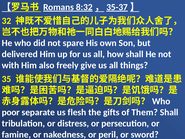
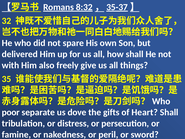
flesh: flesh -> dove (77, 112)
Them: Them -> Heart (145, 112)
